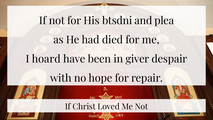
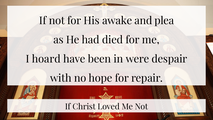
btsdni: btsdni -> awake (117, 21)
giver: giver -> were (137, 59)
